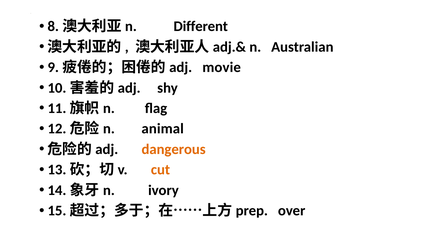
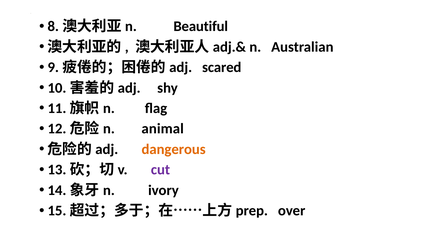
Different: Different -> Beautiful (201, 26)
movie: movie -> scared (222, 68)
cut colour: orange -> purple (160, 170)
